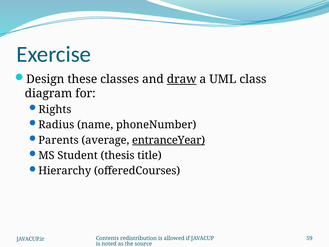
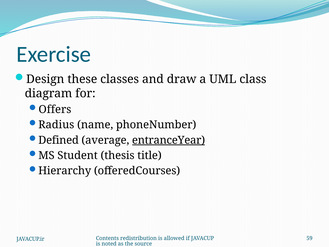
draw underline: present -> none (182, 79)
Rights: Rights -> Offers (55, 109)
Parents: Parents -> Defined (59, 140)
